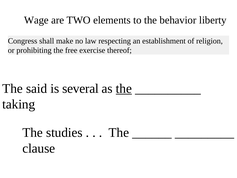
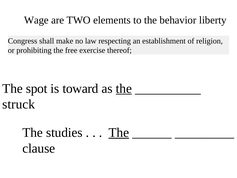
said: said -> spot (37, 88)
several: several -> toward (80, 88)
taking: taking -> struck (19, 104)
The underline: none -> present (119, 132)
